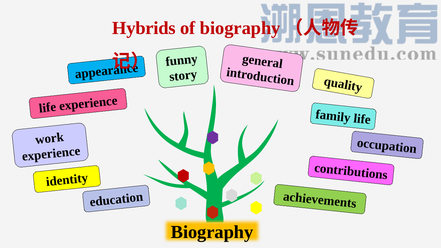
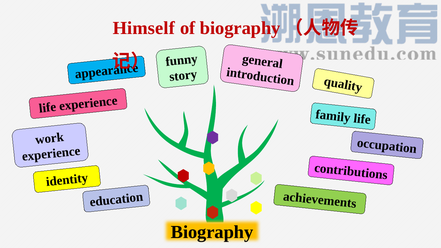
Hybrids: Hybrids -> Himself (144, 28)
